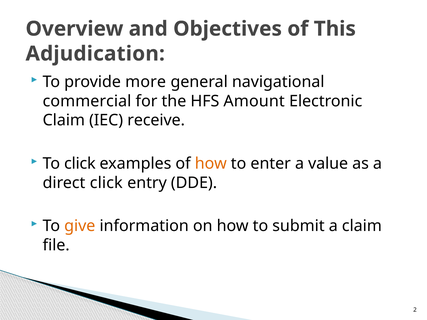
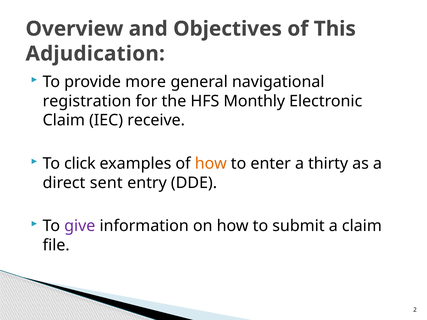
commercial: commercial -> registration (87, 101)
Amount: Amount -> Monthly (254, 101)
value: value -> thirty (328, 164)
direct click: click -> sent (106, 183)
give colour: orange -> purple (80, 226)
